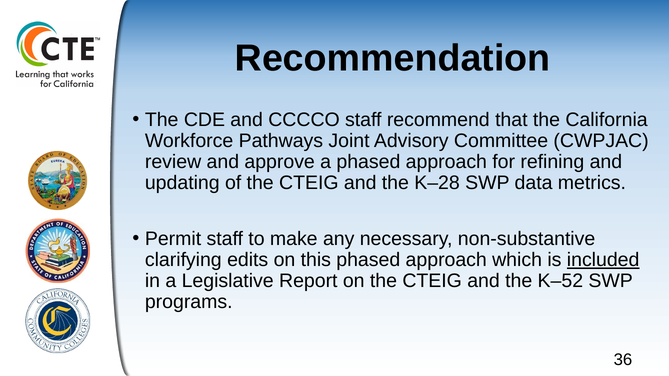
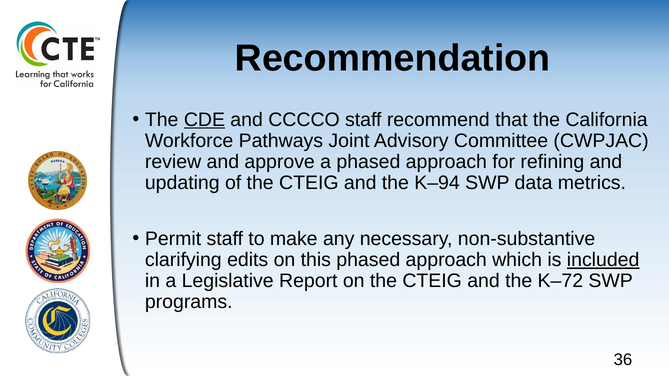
CDE underline: none -> present (204, 120)
K–28: K–28 -> K–94 (437, 183)
K–52: K–52 -> K–72 (560, 281)
